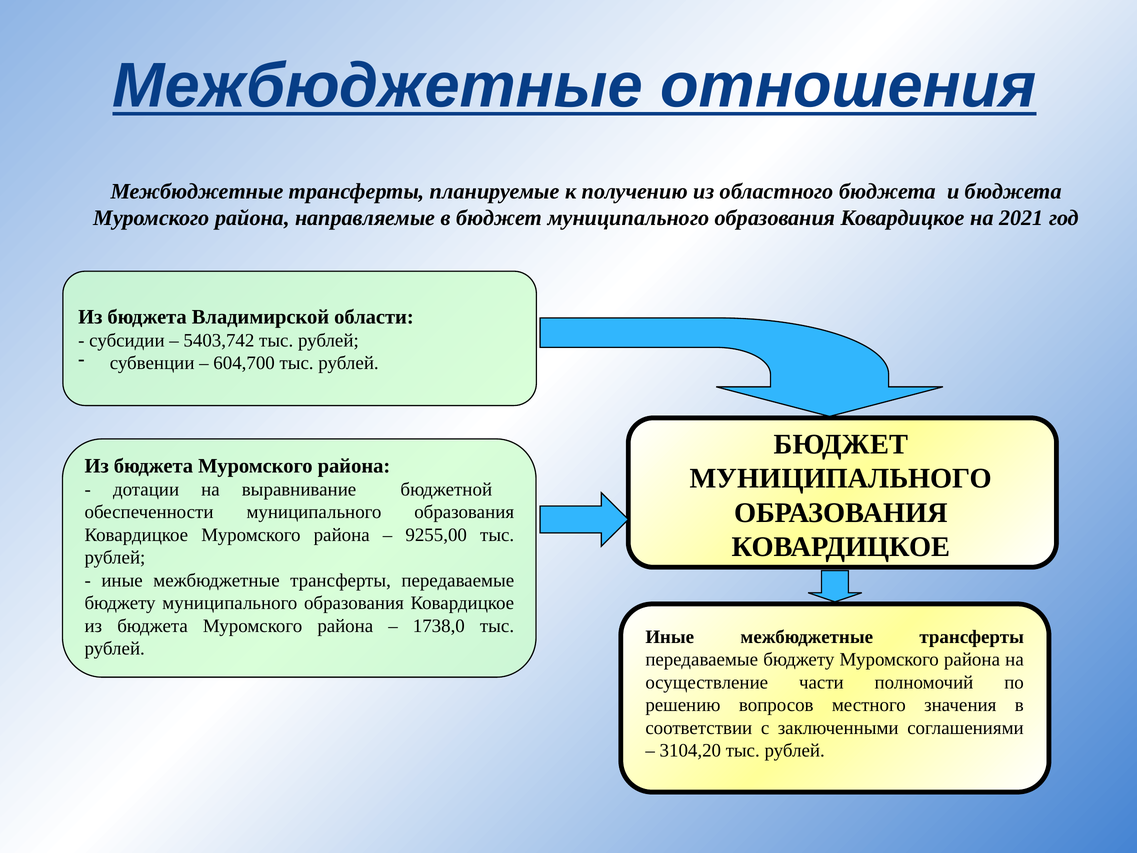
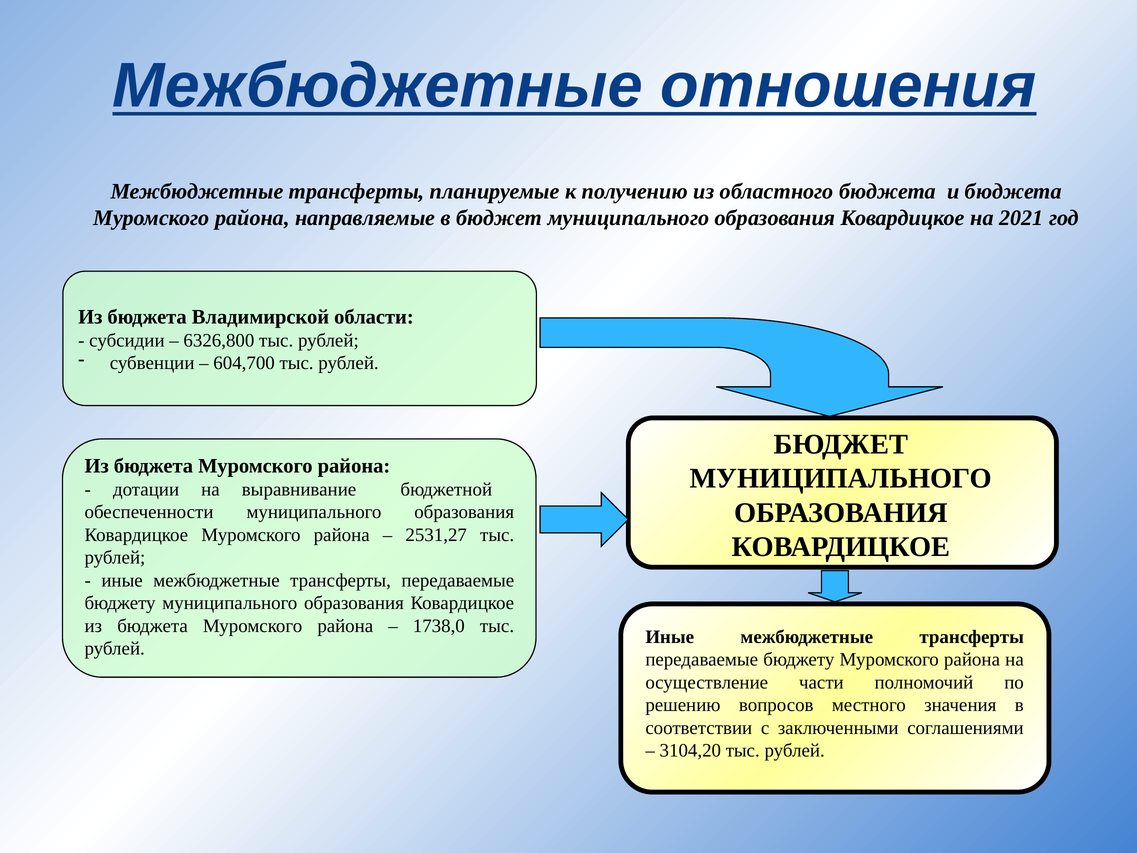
5403,742: 5403,742 -> 6326,800 (219, 340)
9255,00: 9255,00 -> 2531,27 (436, 535)
